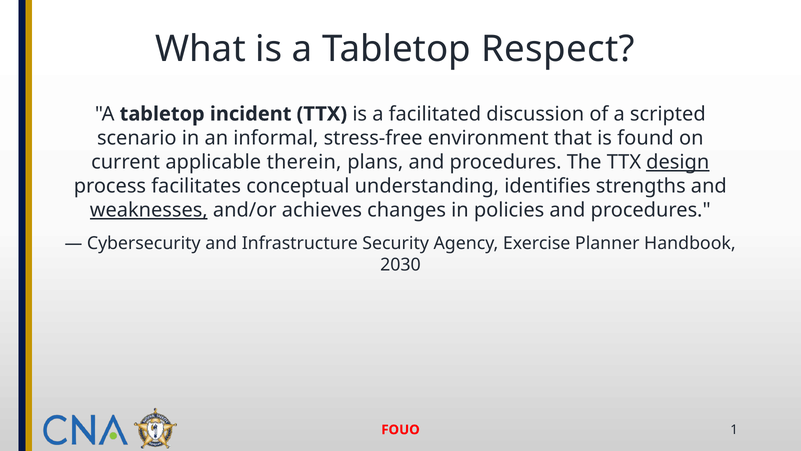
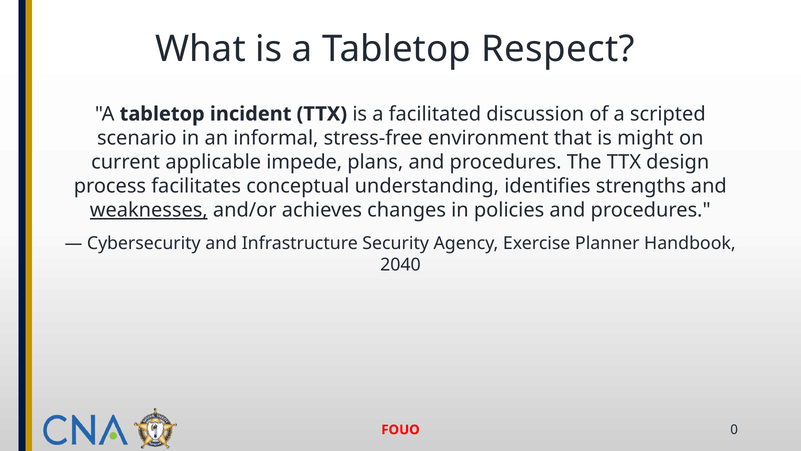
found: found -> might (645, 138)
therein: therein -> impede (304, 162)
design underline: present -> none (678, 162)
2030: 2030 -> 2040 (400, 265)
1: 1 -> 0 (734, 429)
